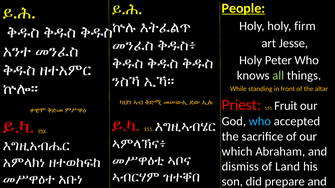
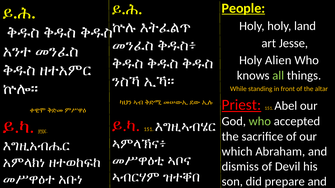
firm: firm -> land (305, 26)
Peter: Peter -> Alien (278, 60)
Priest underline: none -> present (241, 105)
Fruit: Fruit -> Abel (286, 106)
who colour: light blue -> light green (260, 122)
Land: Land -> Devil (288, 167)
